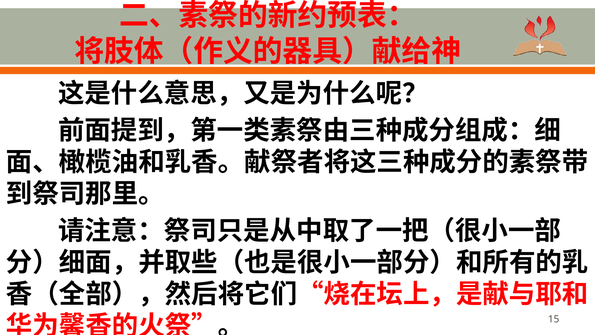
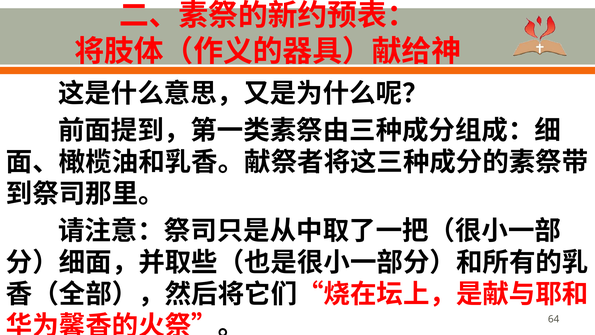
15: 15 -> 64 (554, 319)
